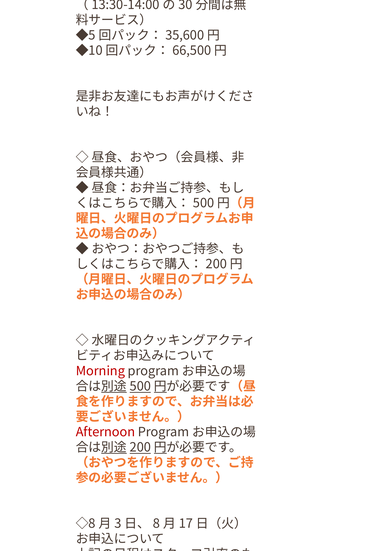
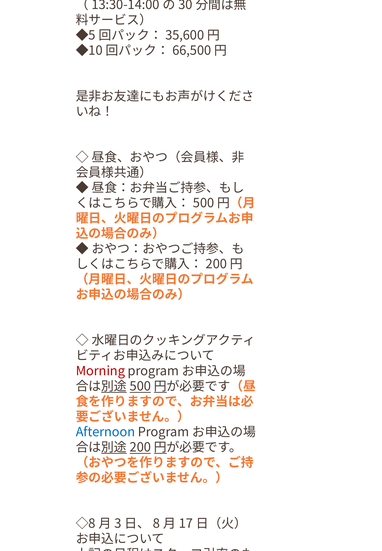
Afternoon colour: red -> blue (105, 433)
